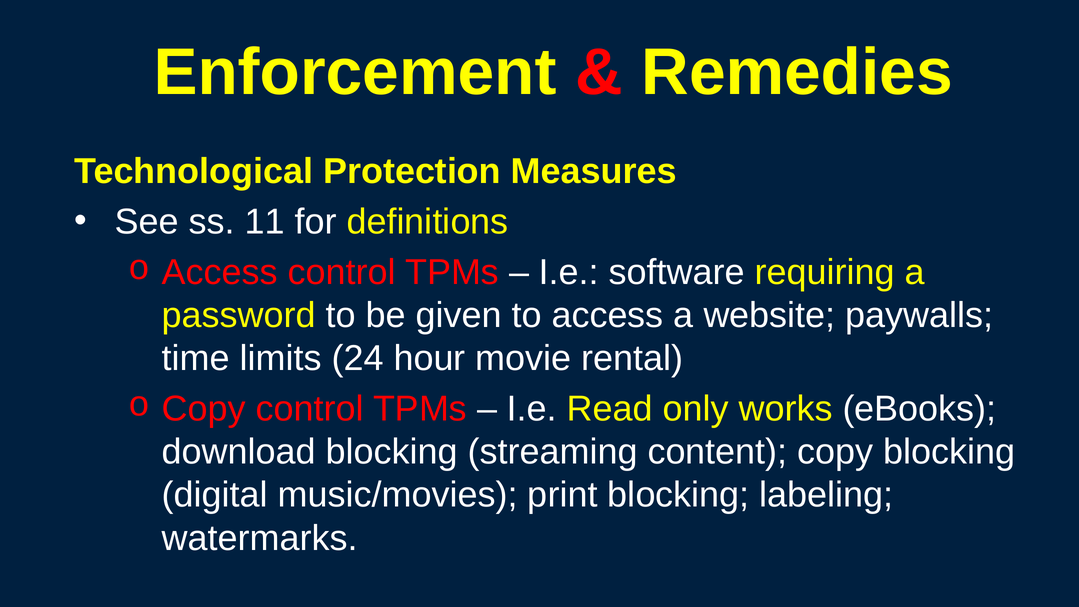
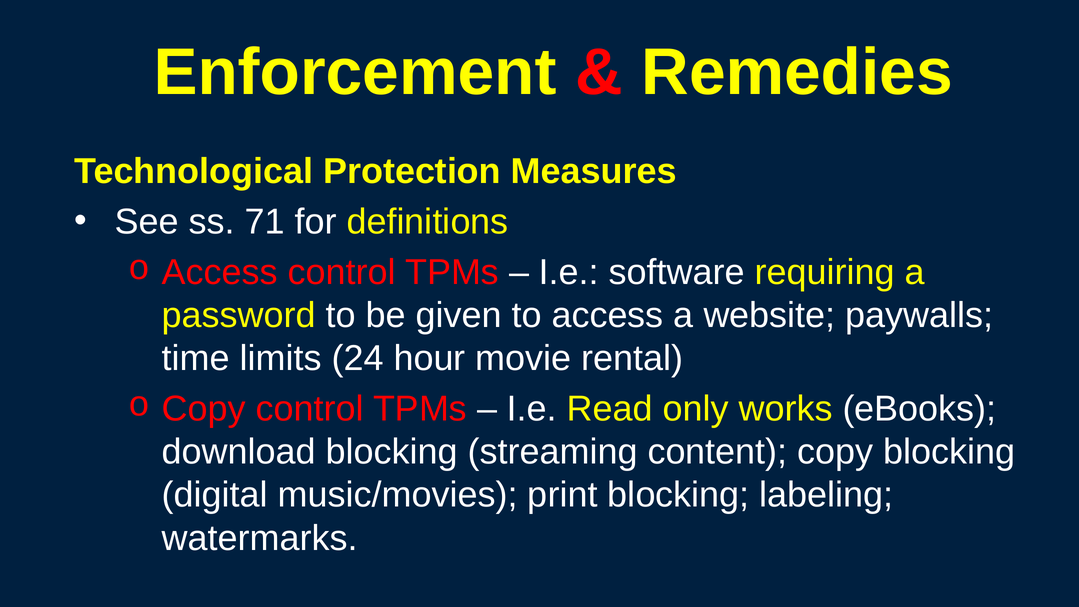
11: 11 -> 71 (265, 222)
